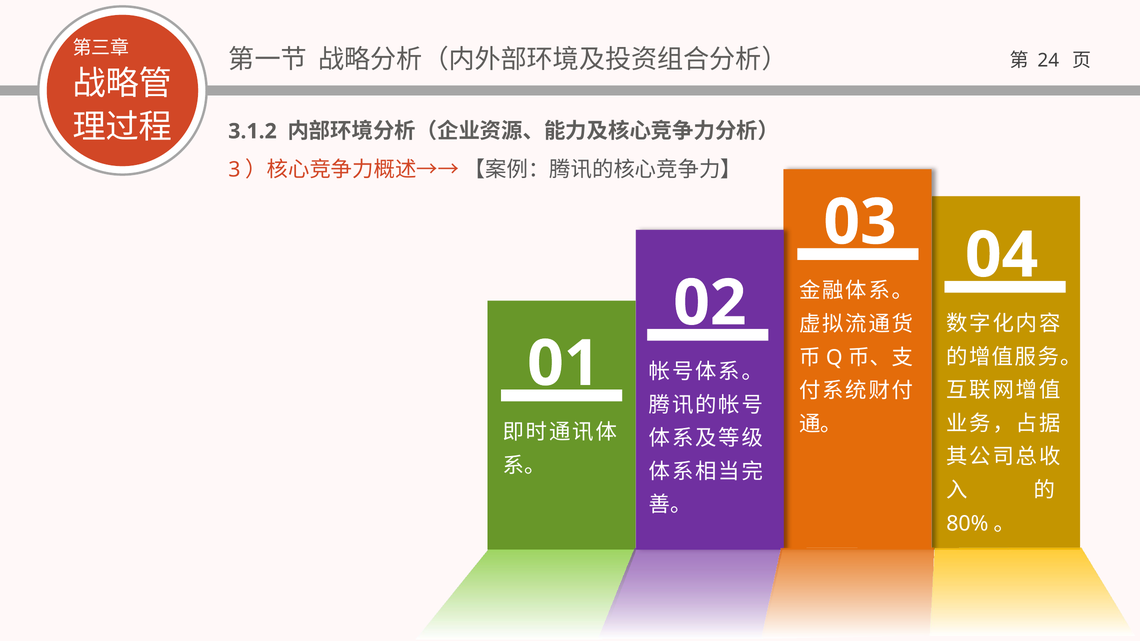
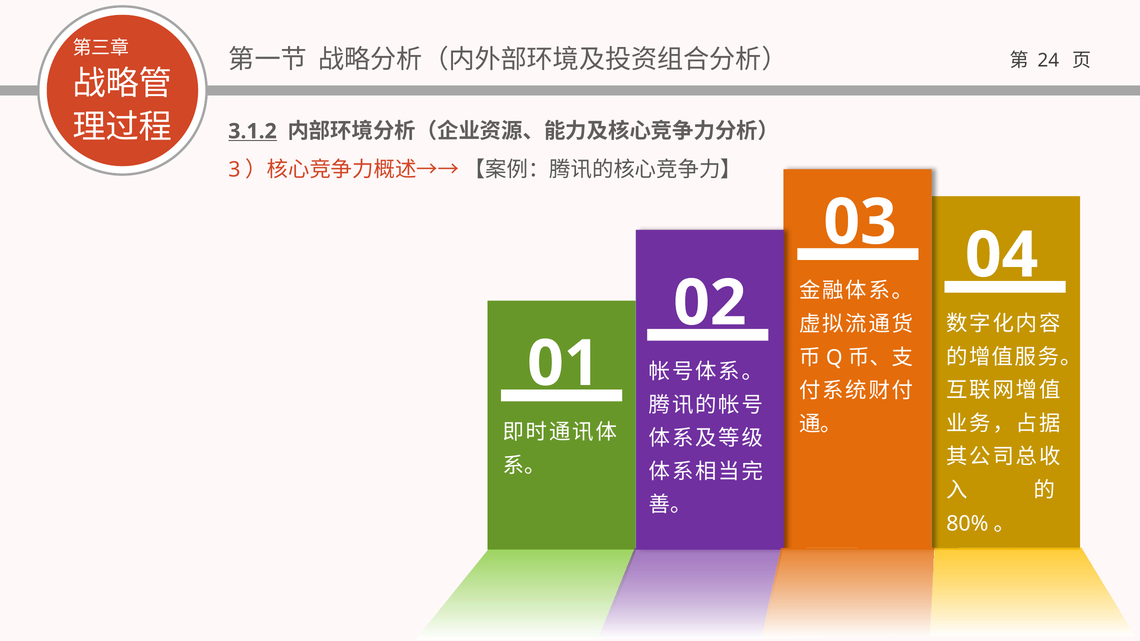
3.1.2 underline: none -> present (253, 131)
